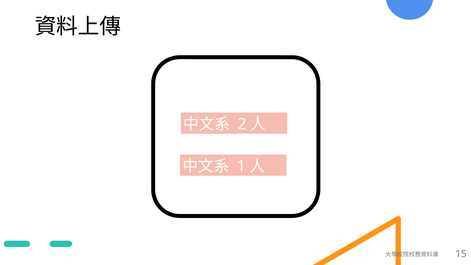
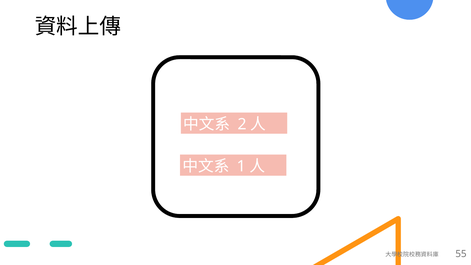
15: 15 -> 55 (461, 254)
